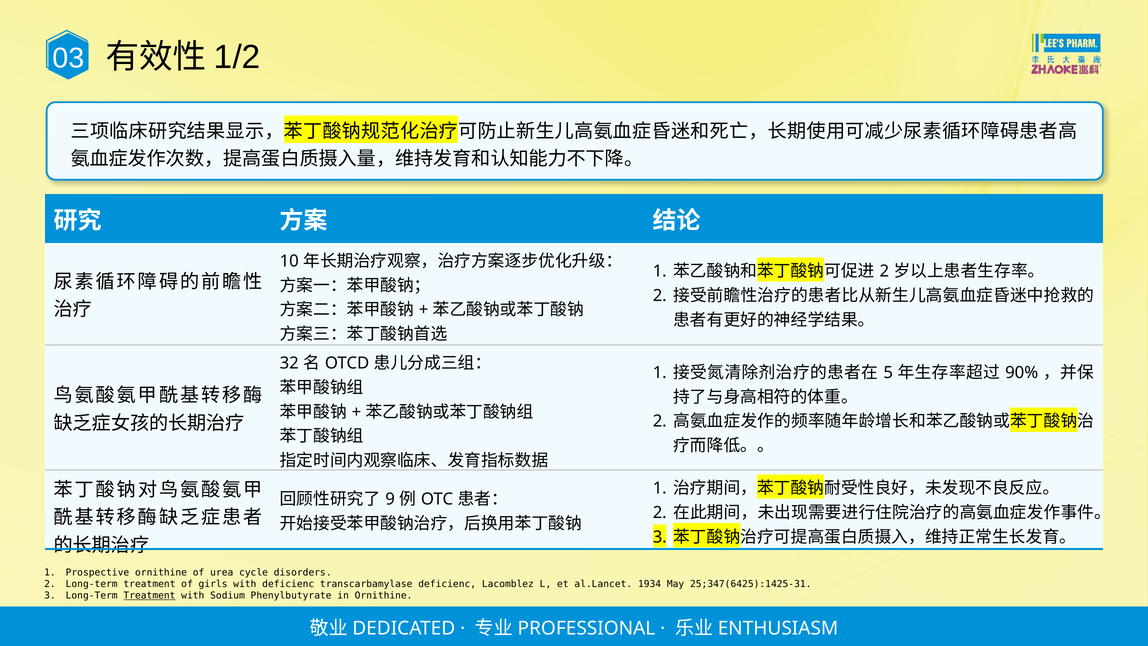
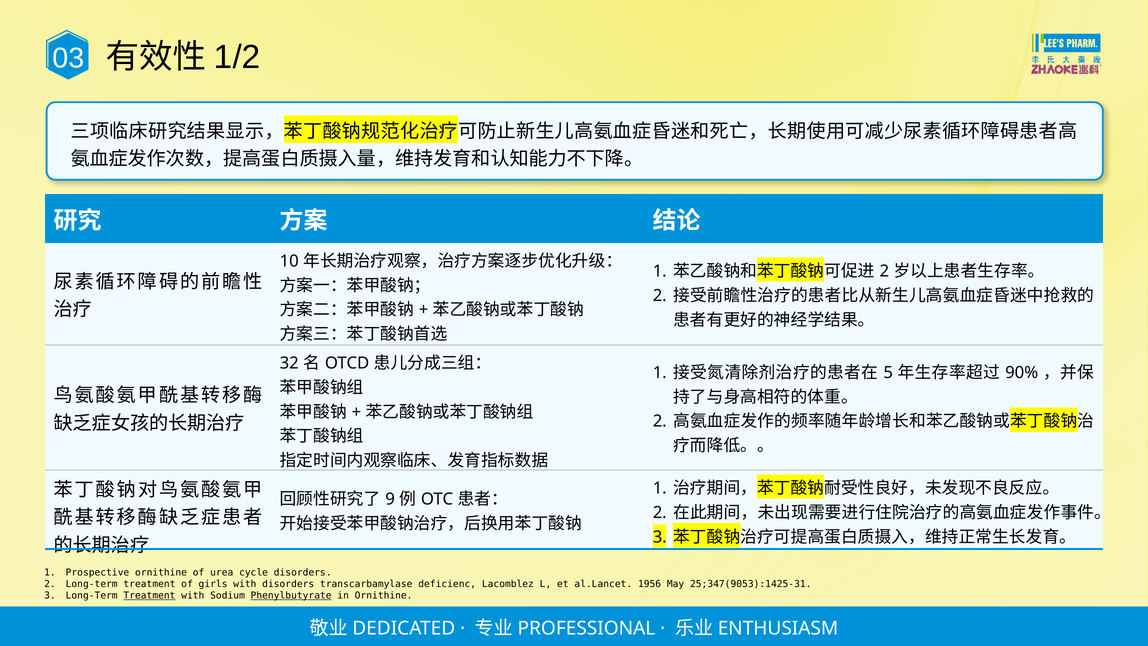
with deficienc: deficienc -> disorders (288, 584)
1934: 1934 -> 1956 (650, 584)
25;347(6425):1425-31: 25;347(6425):1425-31 -> 25;347(9053):1425-31 (751, 584)
Phenylbutyrate underline: none -> present (291, 595)
